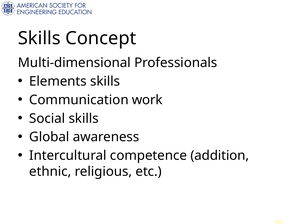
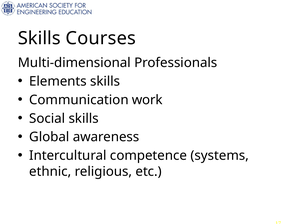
Concept: Concept -> Courses (101, 38)
addition: addition -> systems (220, 156)
